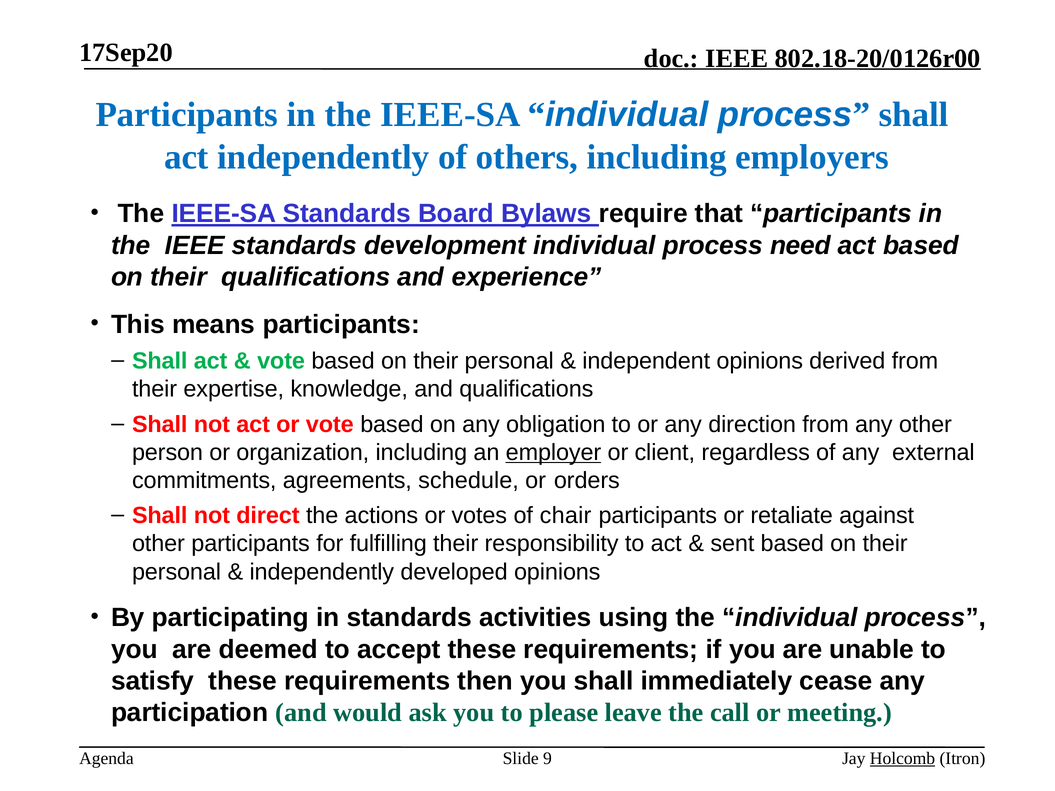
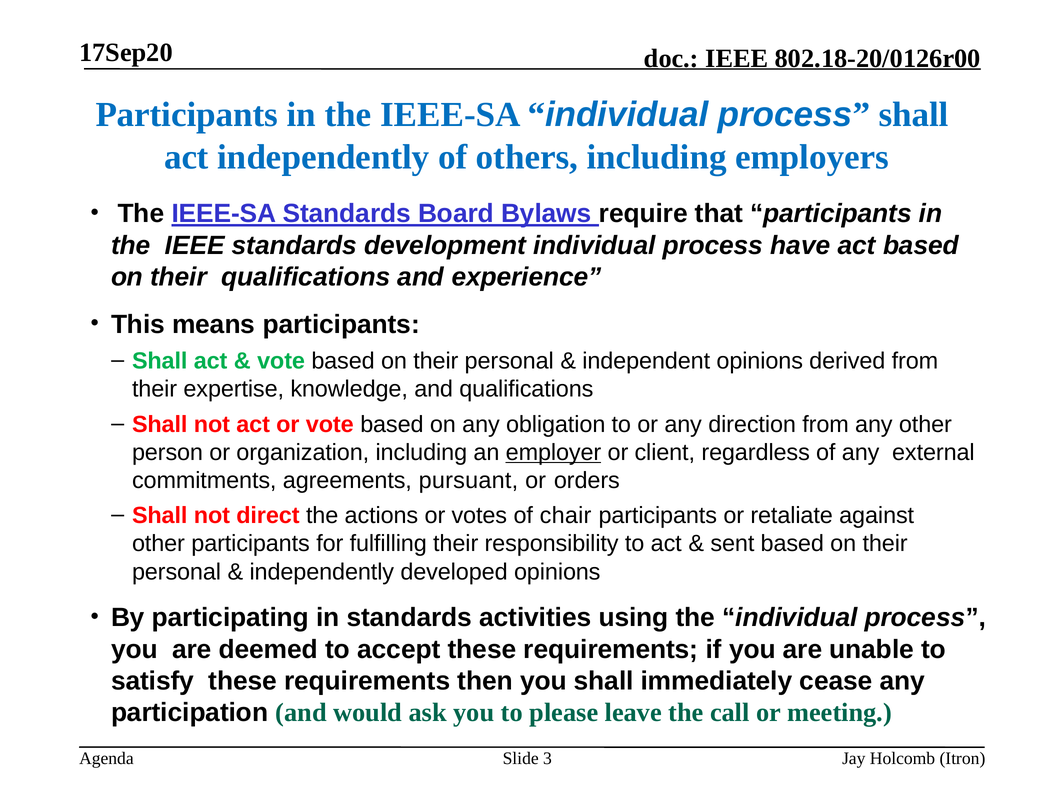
need: need -> have (800, 245)
schedule: schedule -> pursuant (468, 481)
9: 9 -> 3 (548, 759)
Holcomb underline: present -> none (903, 759)
